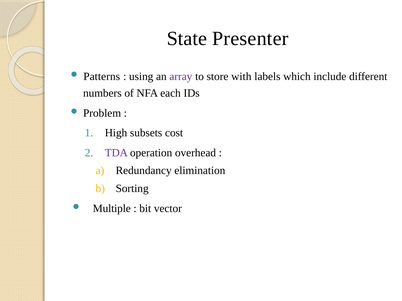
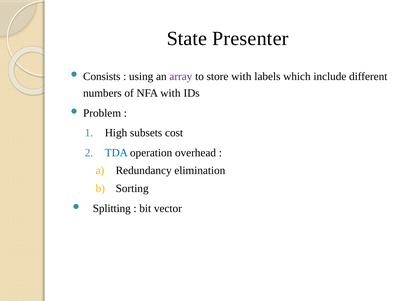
Patterns: Patterns -> Consists (102, 76)
NFA each: each -> with (170, 93)
TDA colour: purple -> blue (116, 153)
Multiple: Multiple -> Splitting (112, 209)
